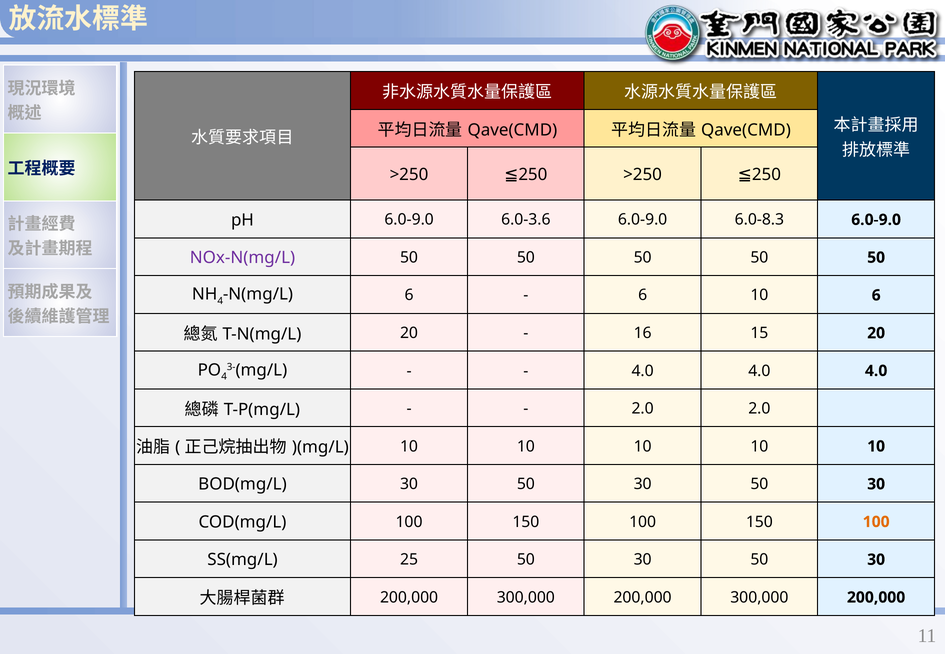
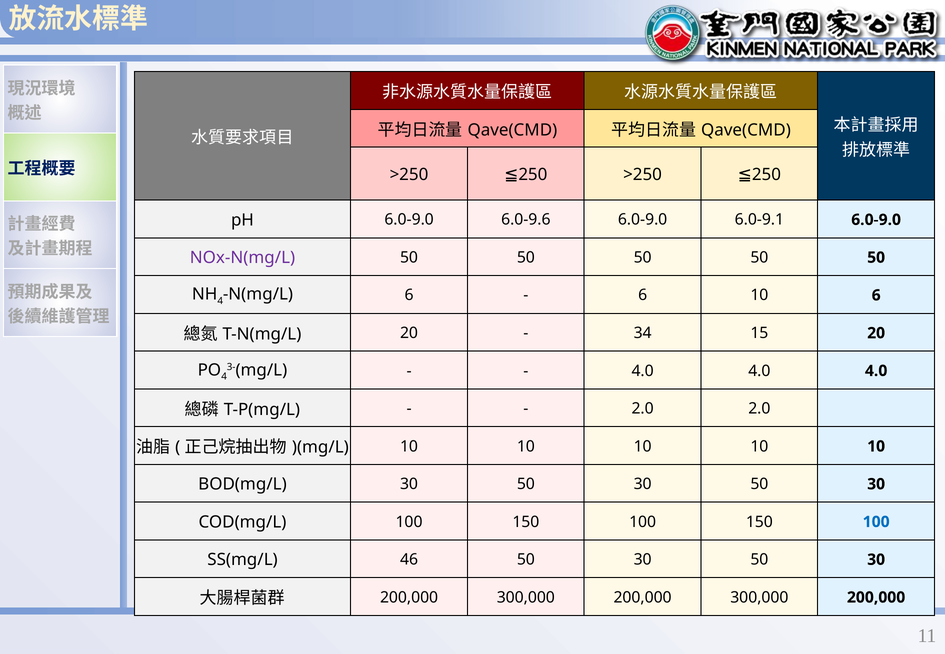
6.0-3.6: 6.0-3.6 -> 6.0-9.6 (526, 220)
6.0-8.3: 6.0-8.3 -> 6.0-9.1 (759, 220)
16: 16 -> 34 (643, 333)
100 colour: orange -> blue (876, 522)
25: 25 -> 46 (409, 560)
